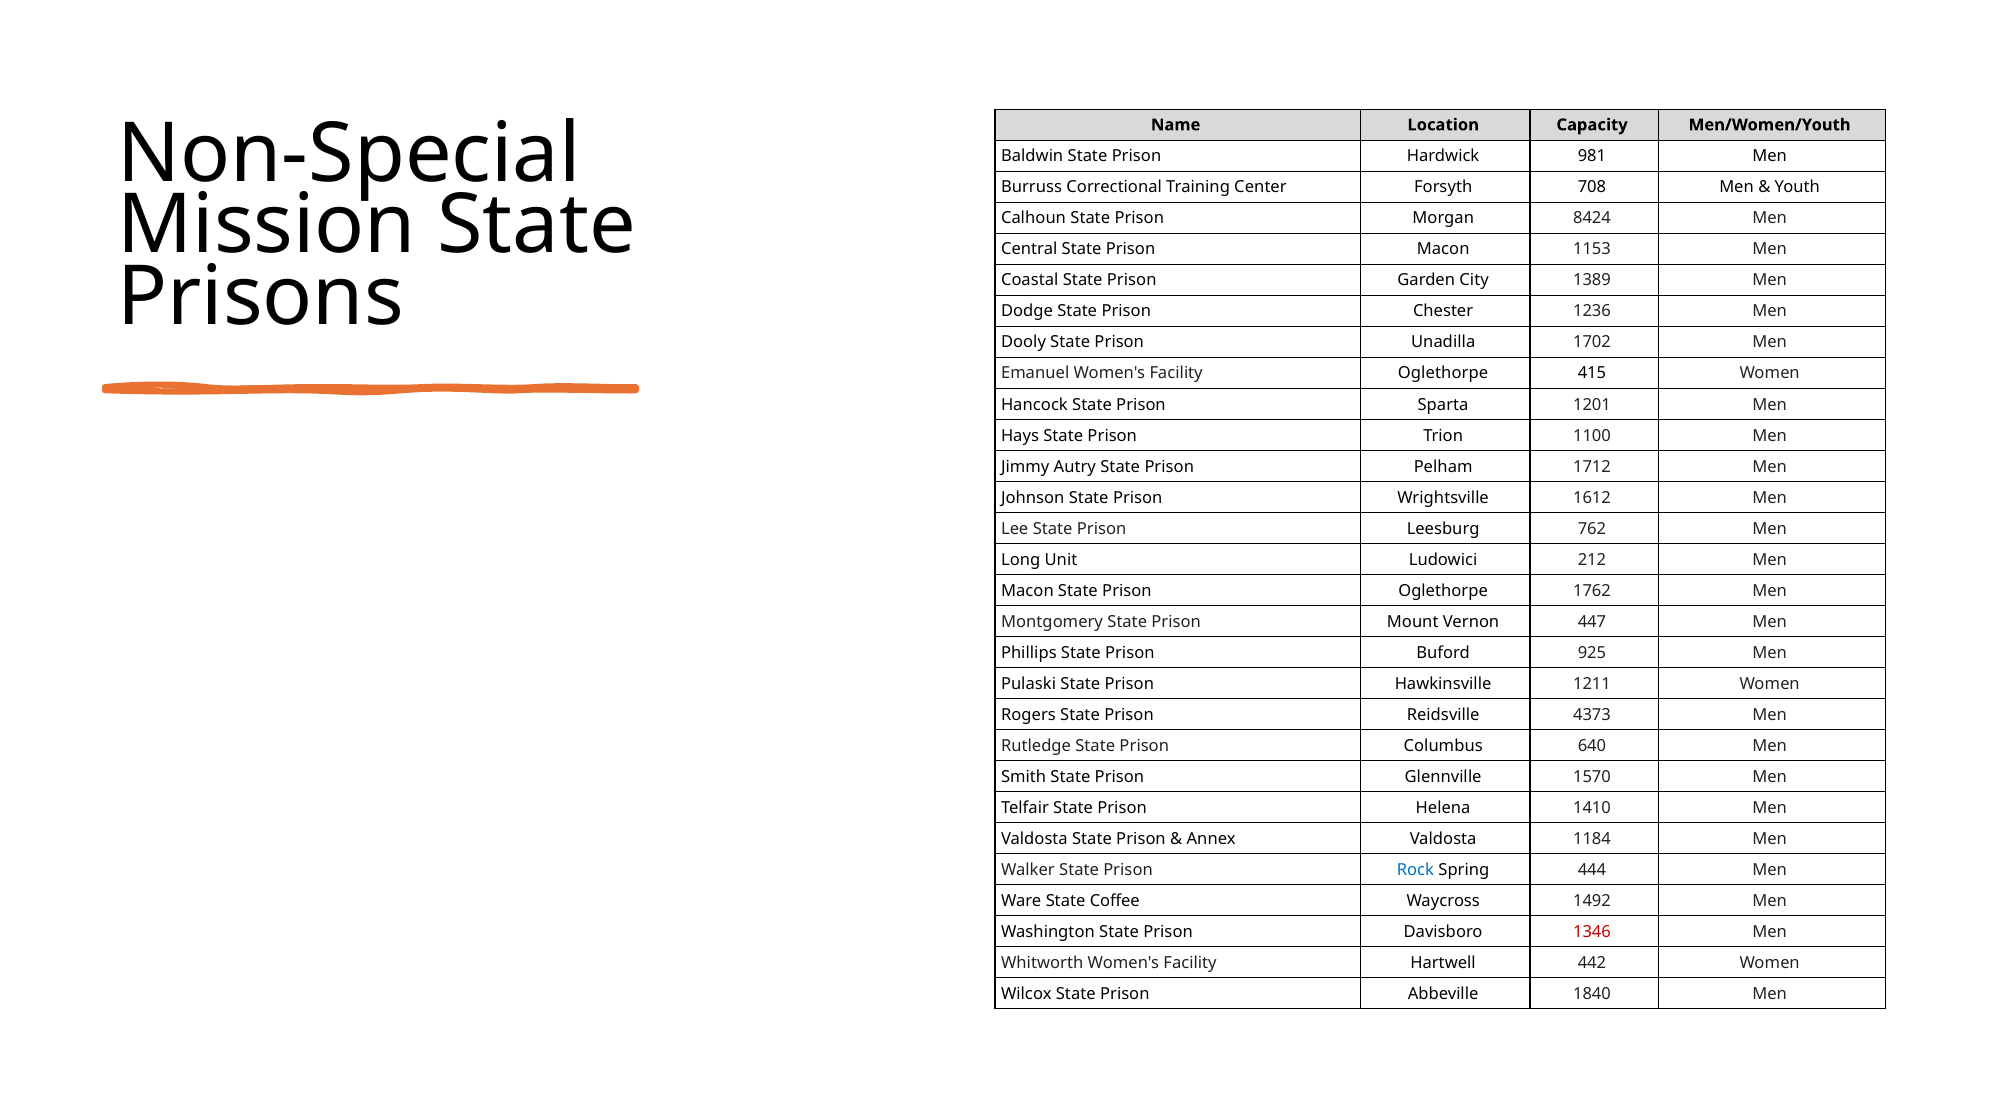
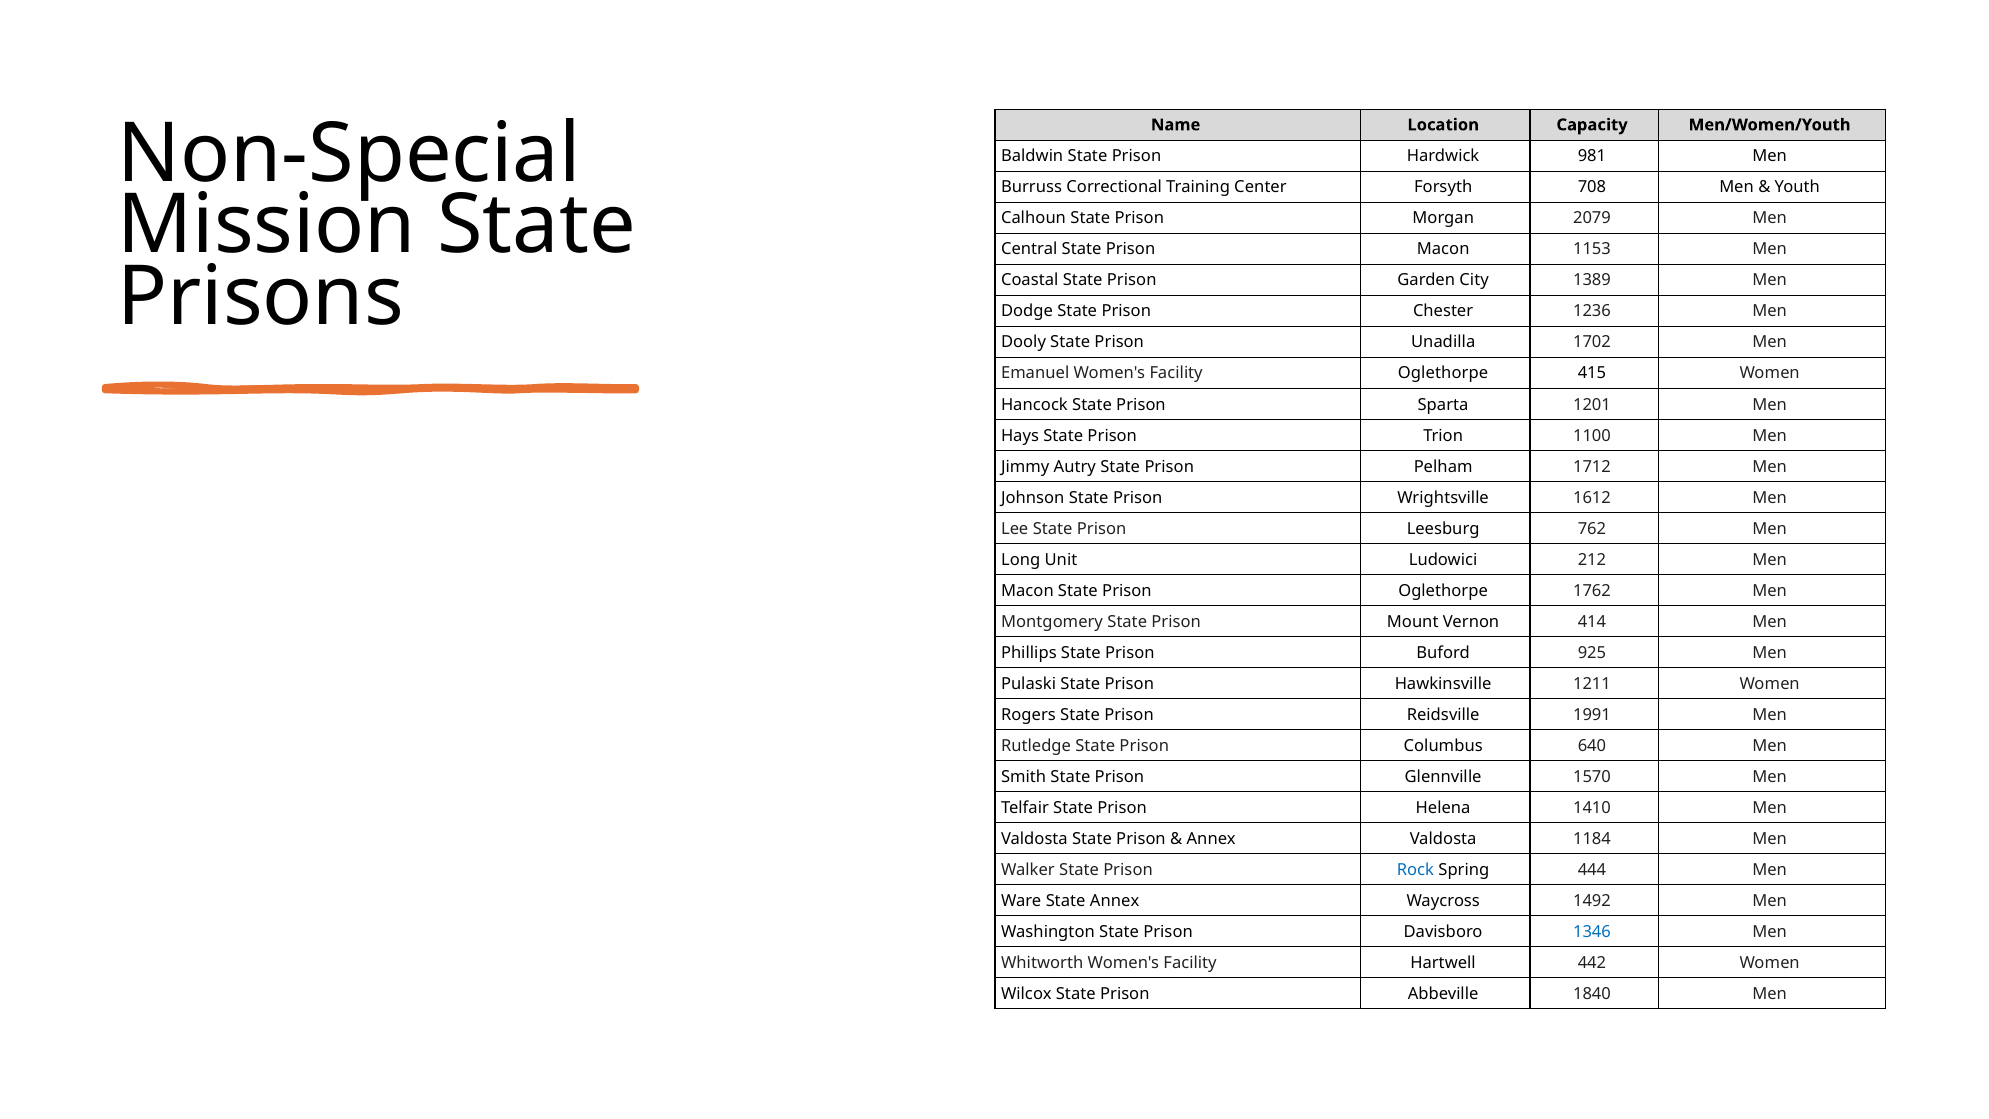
8424: 8424 -> 2079 (1592, 218)
447: 447 -> 414 (1592, 622)
4373: 4373 -> 1991 (1592, 715)
State Coffee: Coffee -> Annex (1115, 901)
1346 colour: red -> blue (1592, 932)
